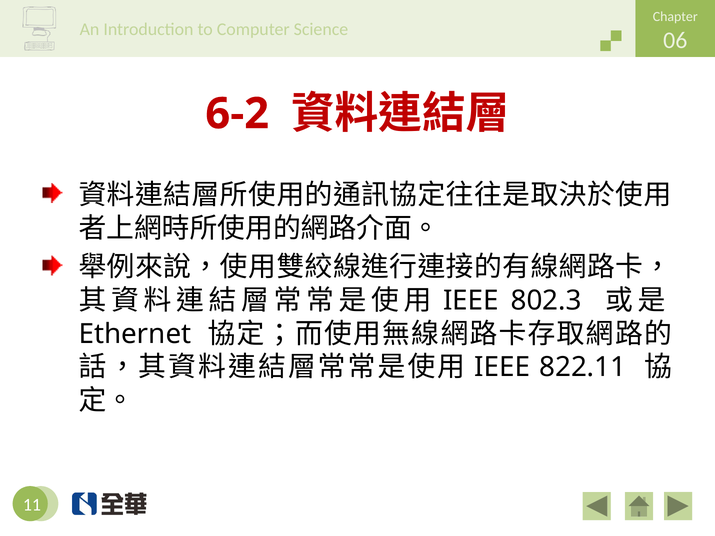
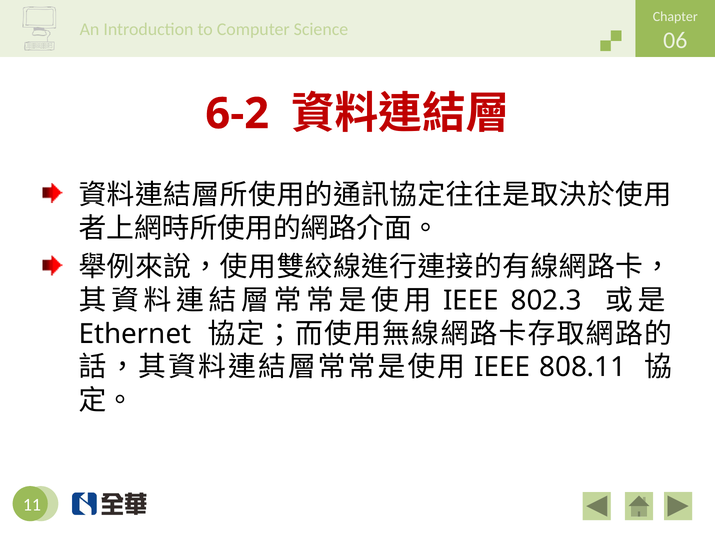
822.11: 822.11 -> 808.11 (583, 367)
